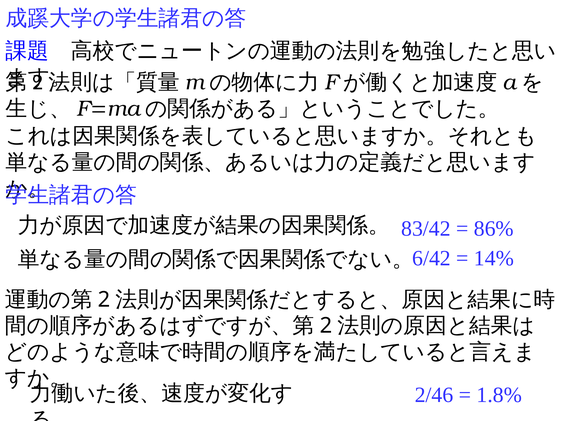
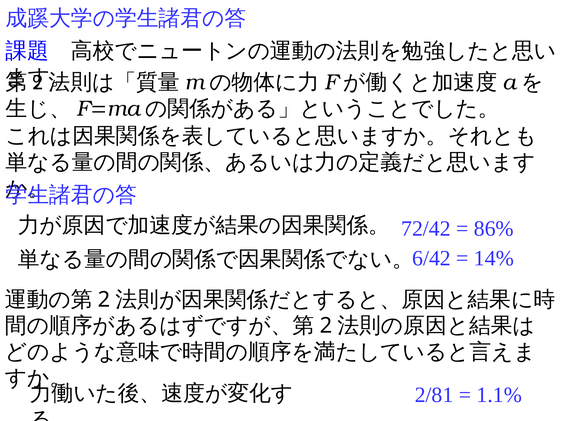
83/42: 83/42 -> 72/42 (426, 228)
2/46: 2/46 -> 2/81 (434, 395)
1.8%: 1.8% -> 1.1% (499, 395)
